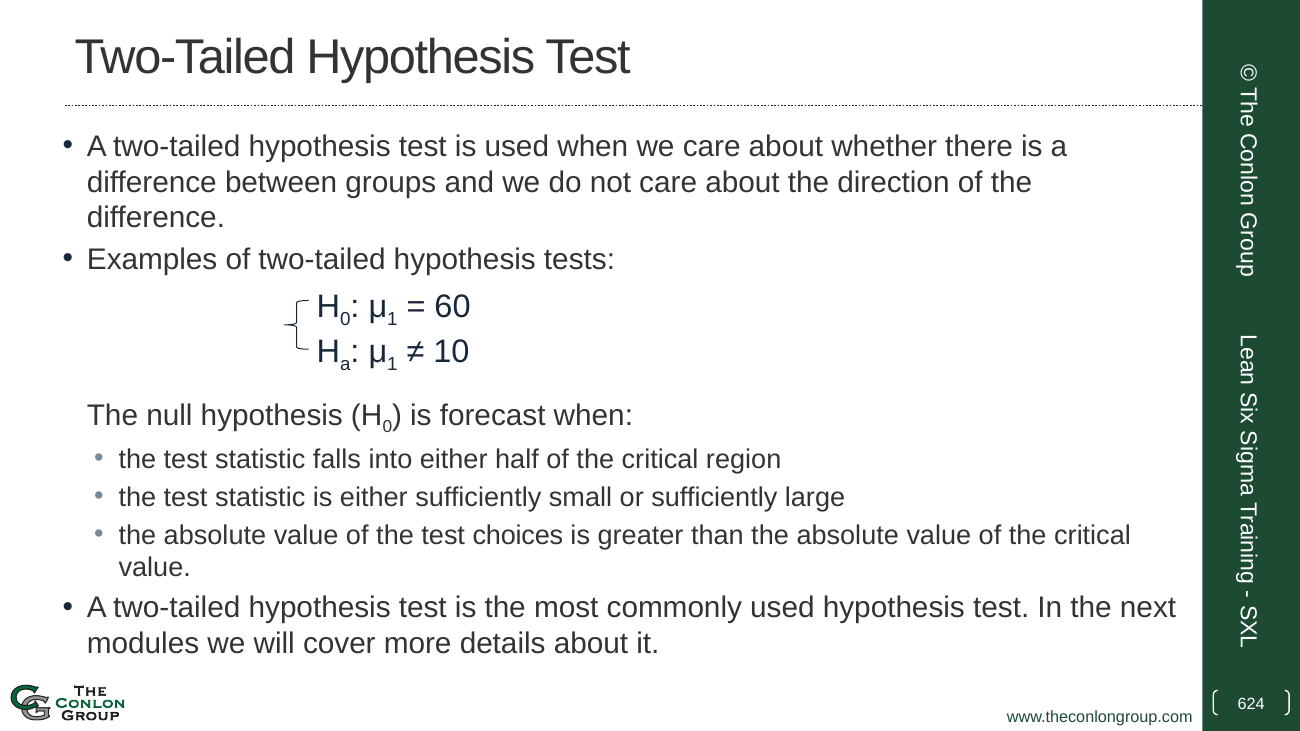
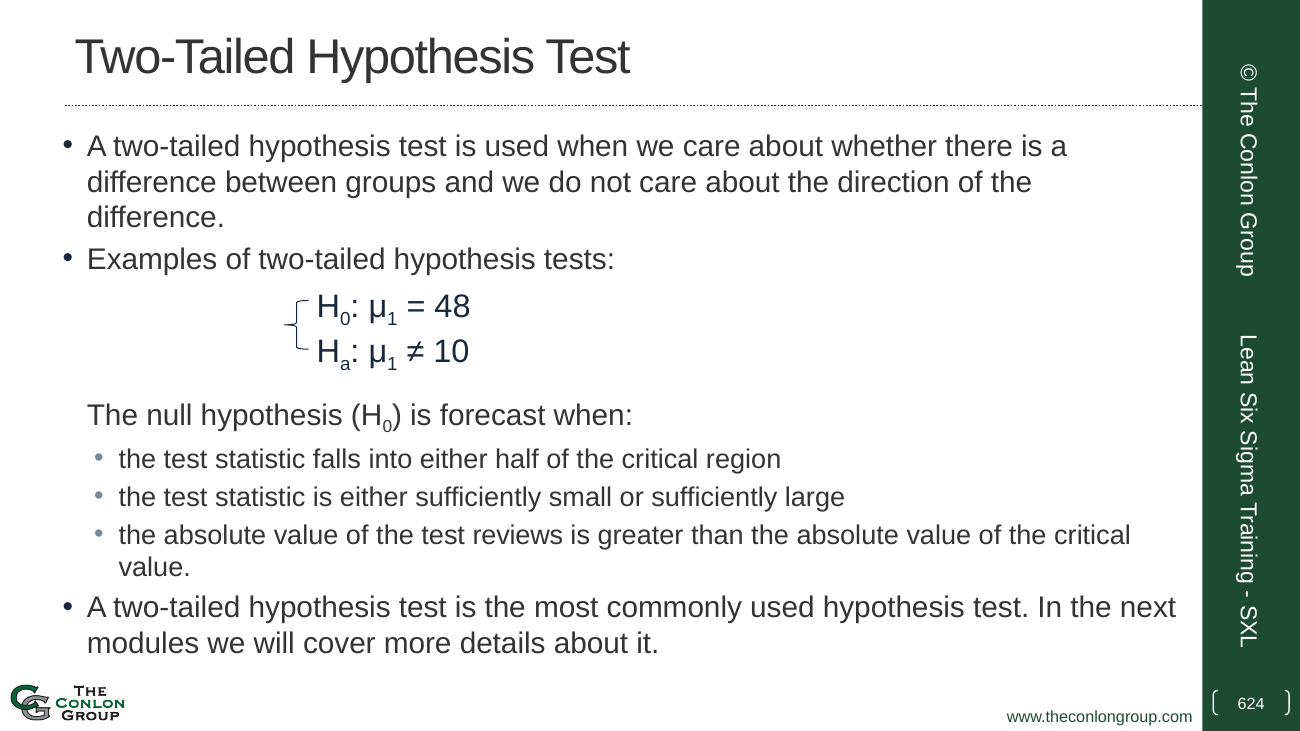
60: 60 -> 48 (453, 307)
choices: choices -> reviews (518, 535)
